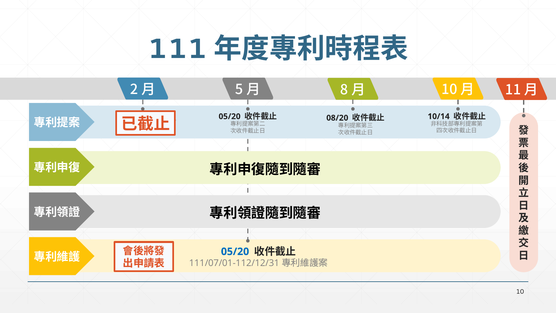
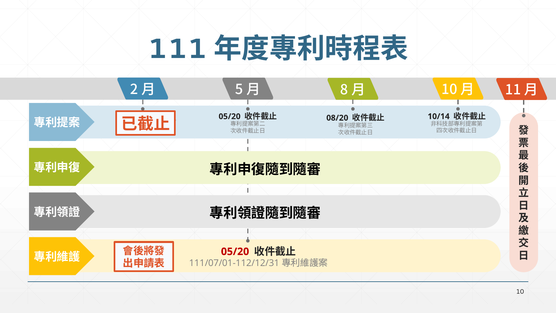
05/20 colour: blue -> red (235, 251)
